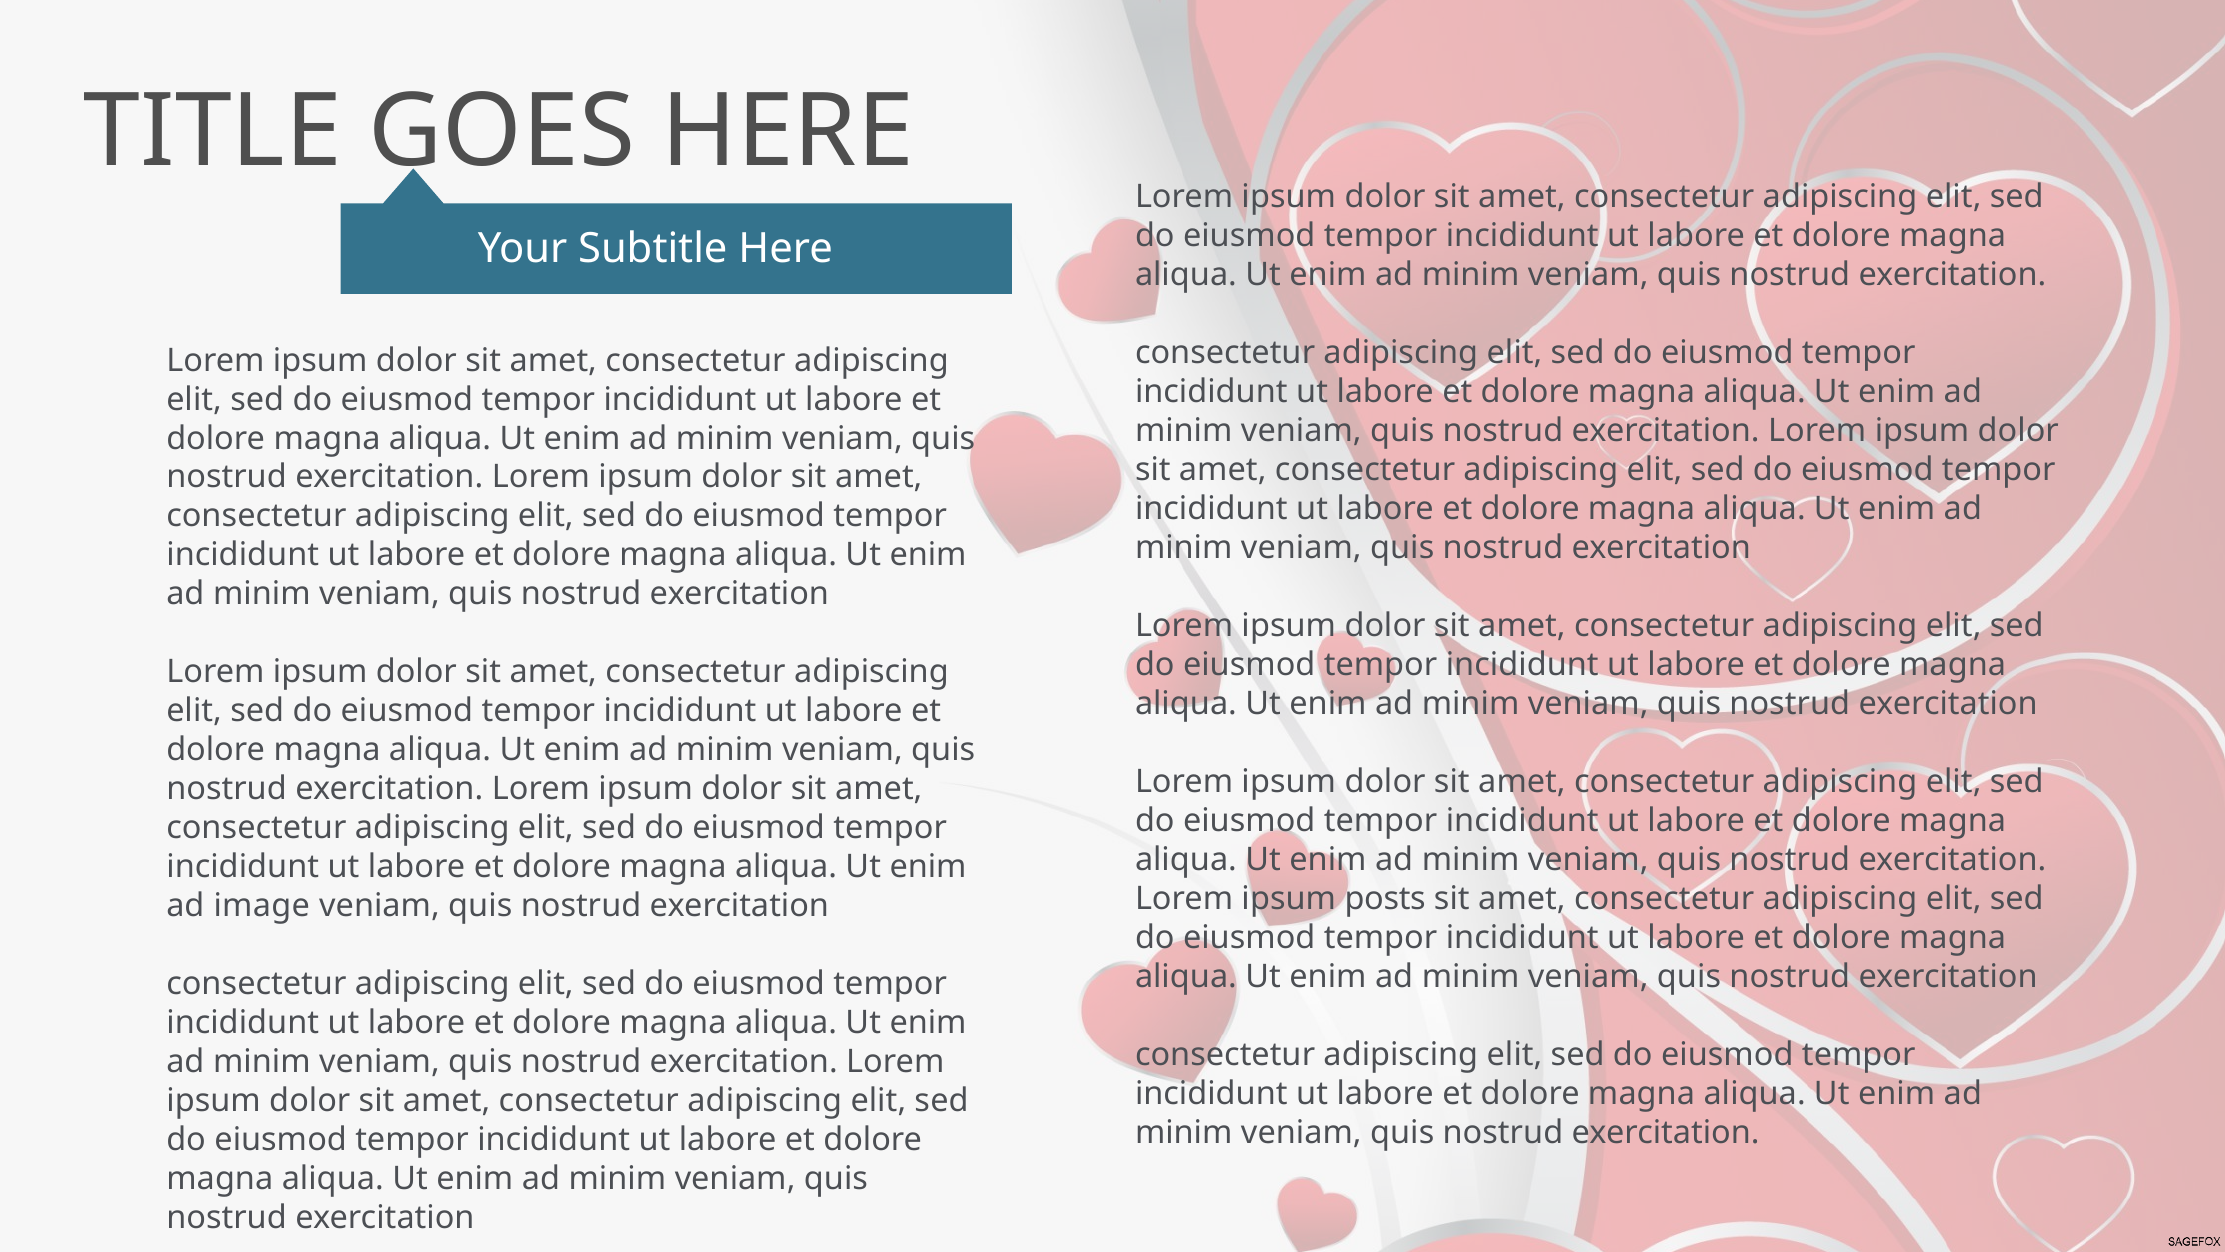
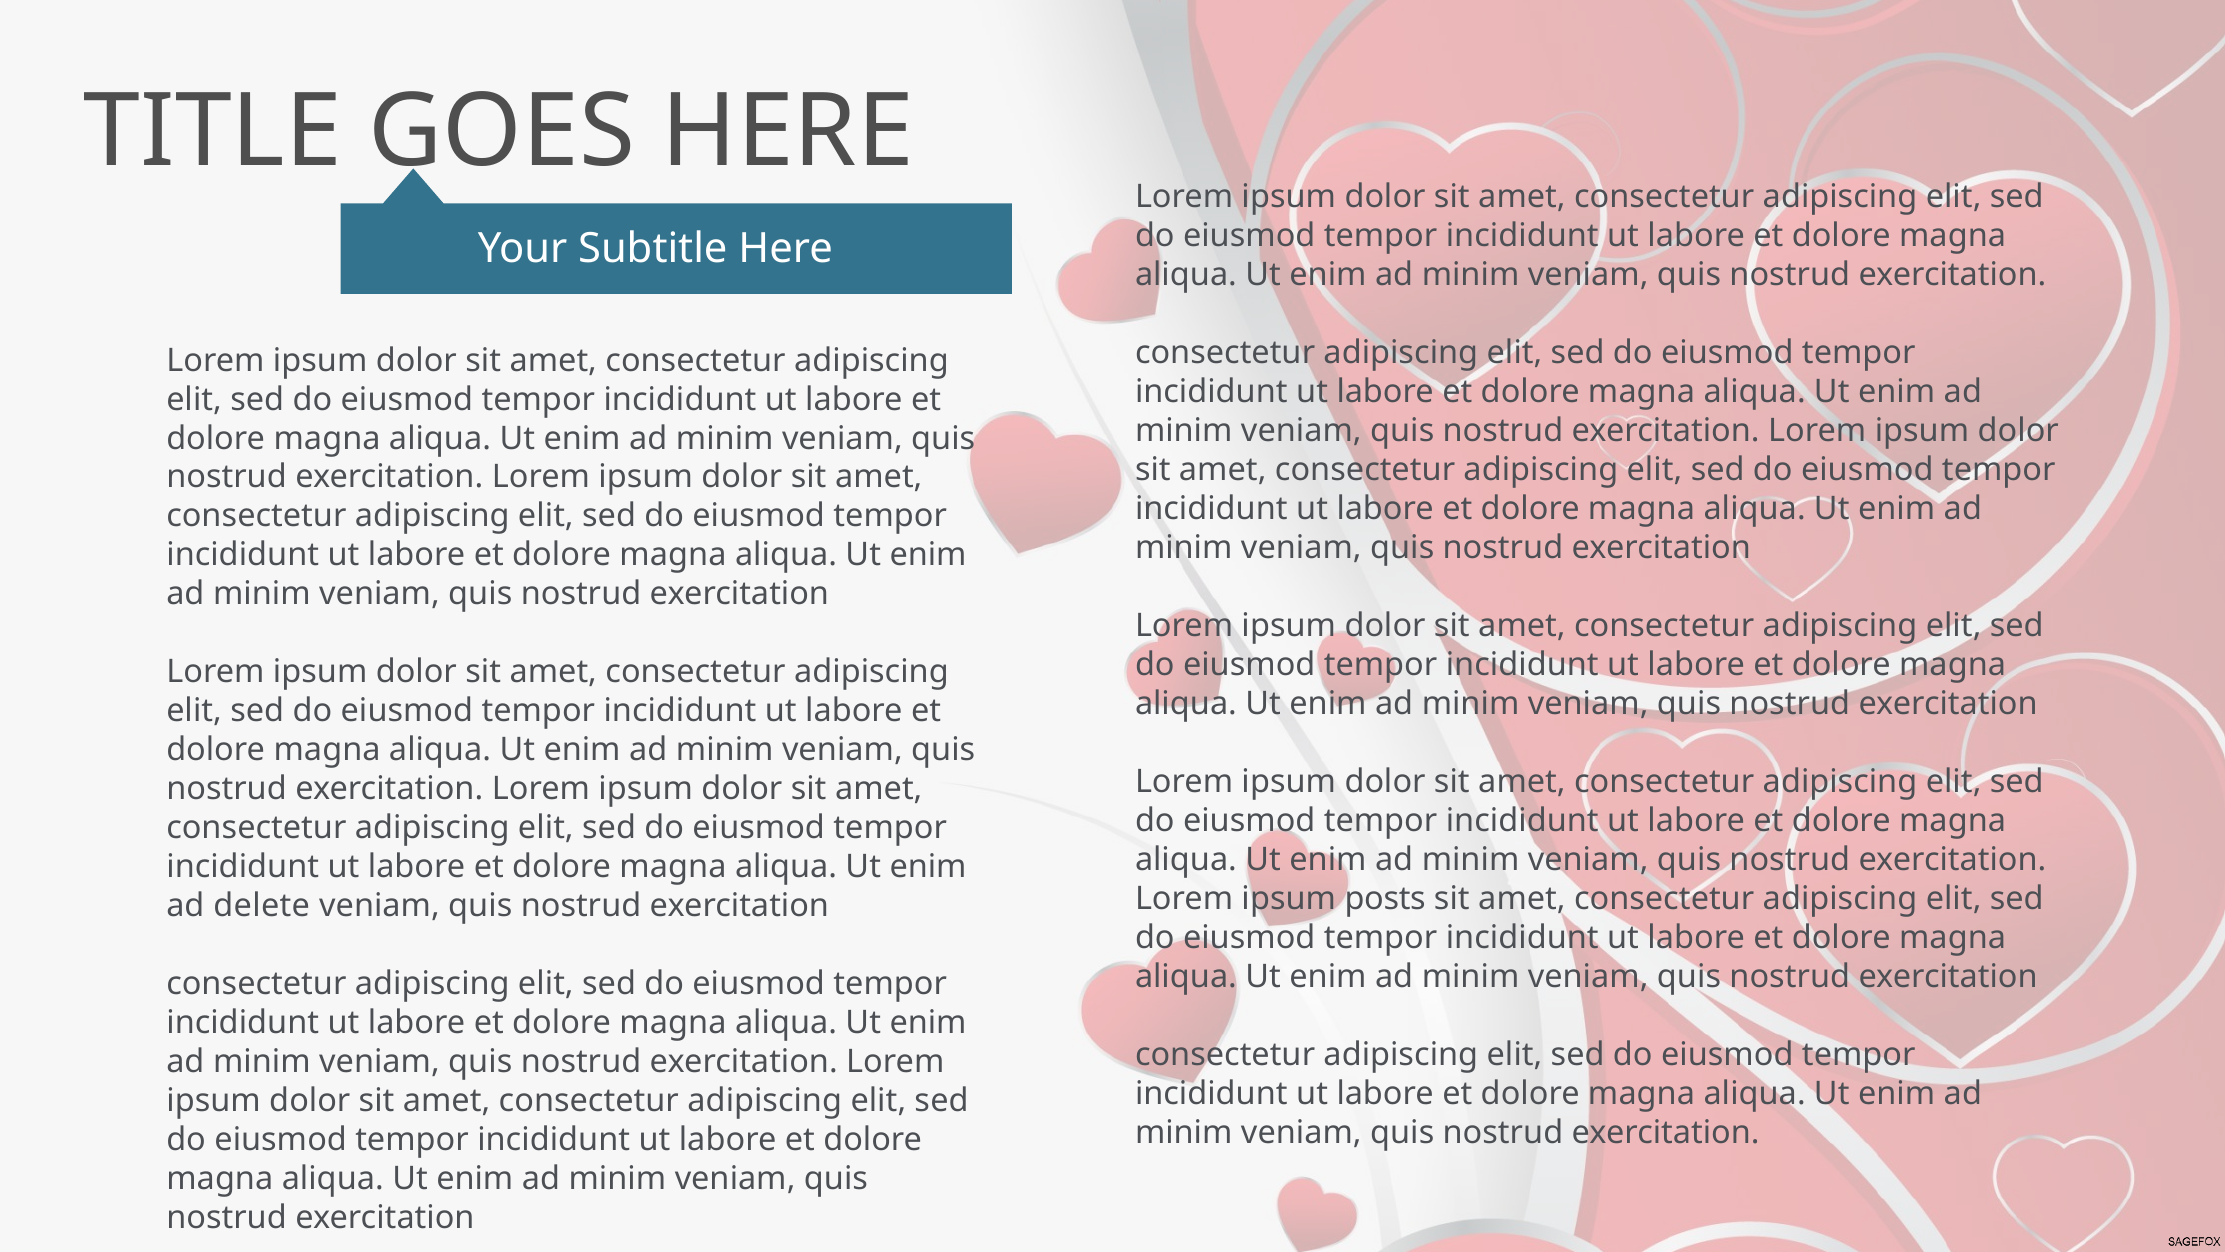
image: image -> delete (262, 906)
